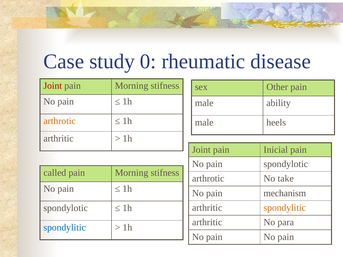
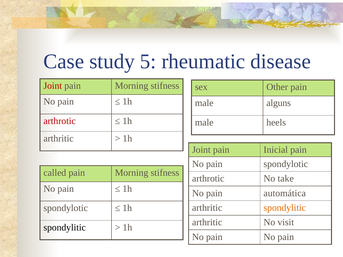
0: 0 -> 5 (148, 61)
ability: ability -> alguns (279, 103)
arthrotic colour: orange -> red (60, 121)
mechanism: mechanism -> automática (285, 193)
para: para -> visit (286, 223)
spondylitic colour: blue -> black (65, 228)
